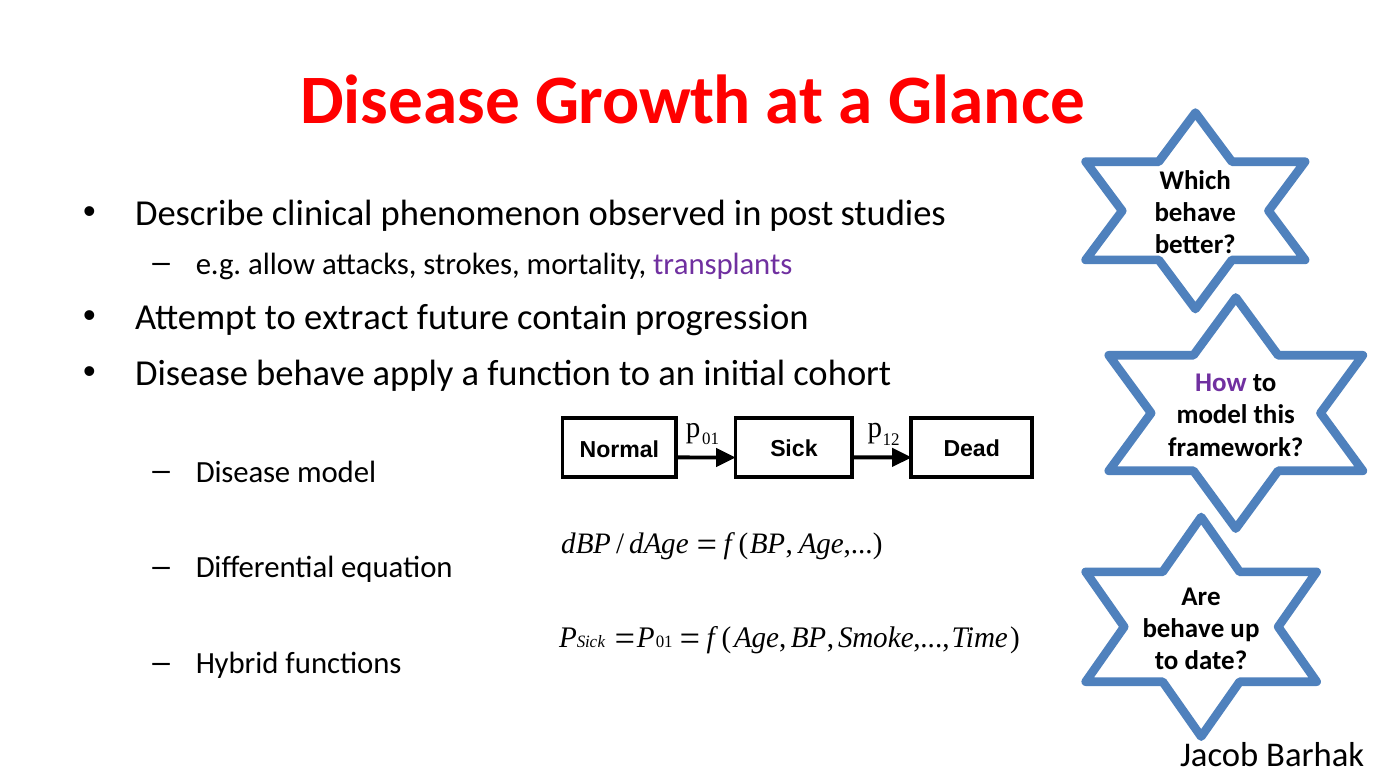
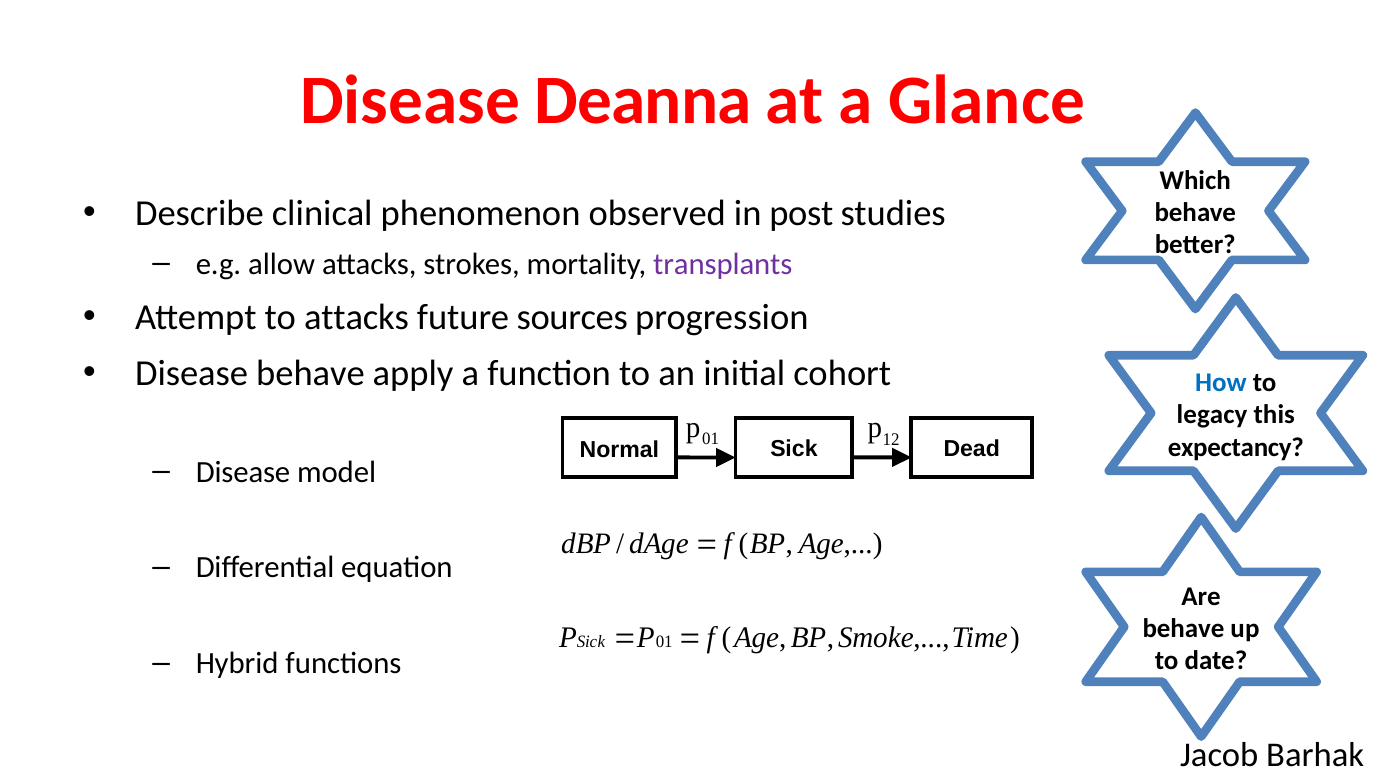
Growth: Growth -> Deanna (643, 101)
to extract: extract -> attacks (356, 317)
contain: contain -> sources (572, 317)
How colour: purple -> blue (1221, 382)
model: model -> legacy (1212, 415)
framework: framework -> expectancy (1236, 447)
